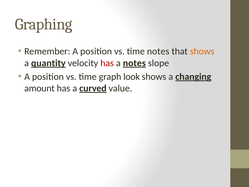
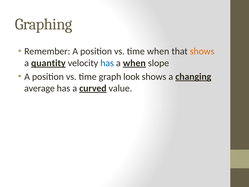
time notes: notes -> when (158, 51)
has colour: red -> blue (107, 63)
a notes: notes -> when (134, 63)
amount: amount -> average (39, 88)
